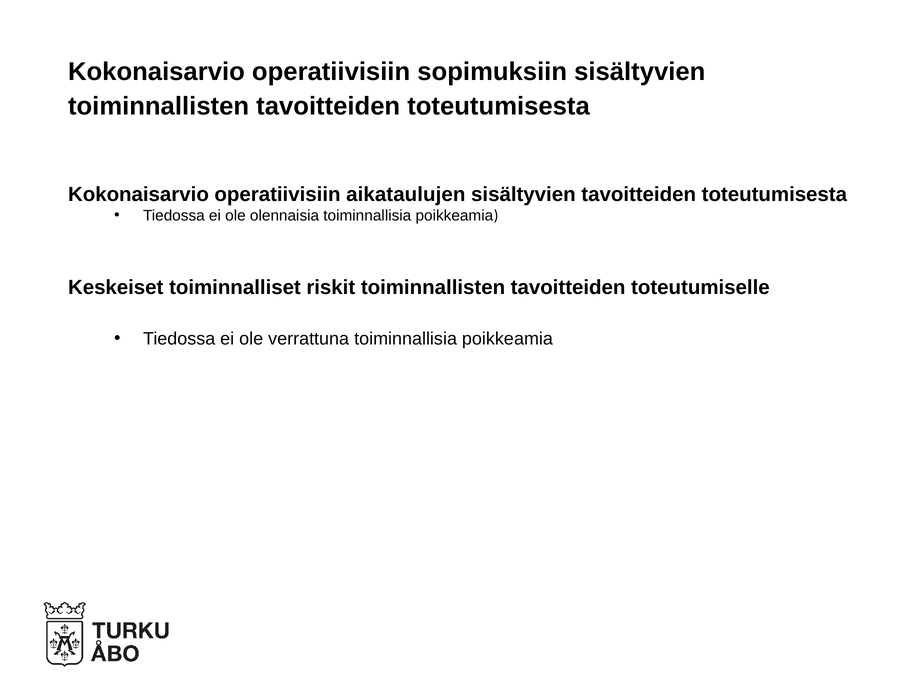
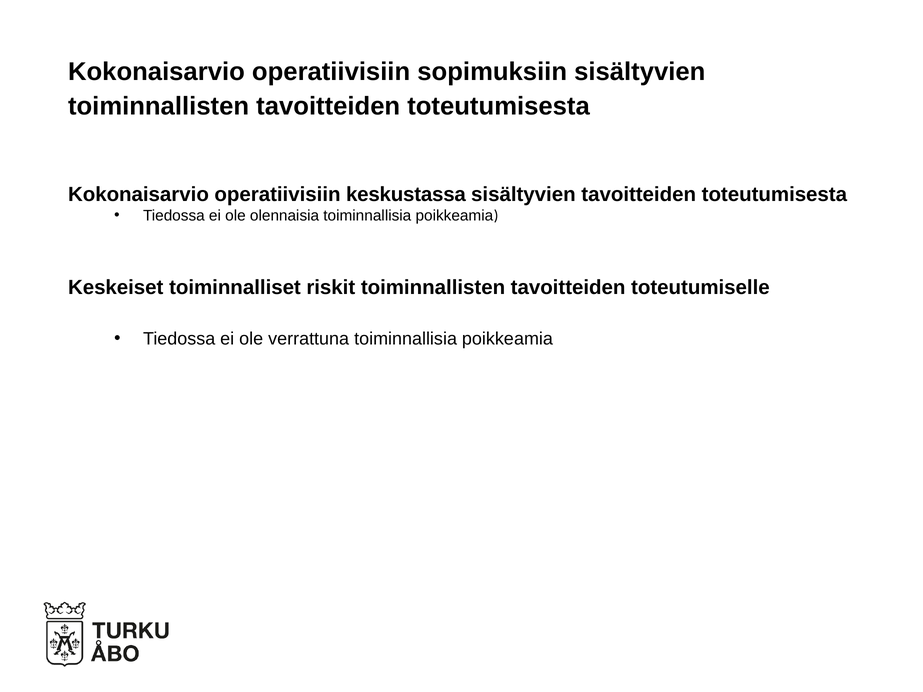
aikataulujen: aikataulujen -> keskustassa (406, 195)
